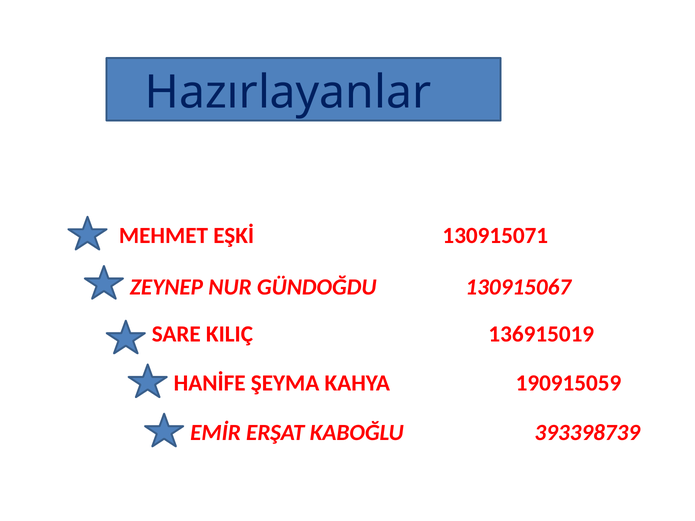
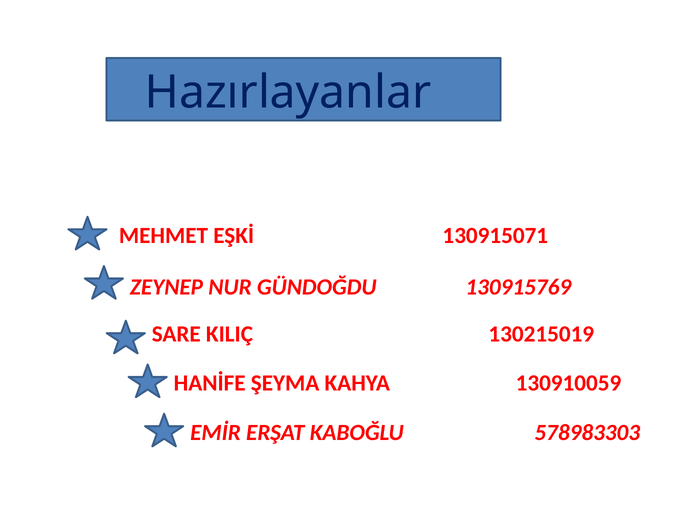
130915067: 130915067 -> 130915769 (518, 287)
136915019: 136915019 -> 130215019 (541, 334)
190915059: 190915059 -> 130910059 (568, 384)
393398739: 393398739 -> 578983303 (587, 433)
